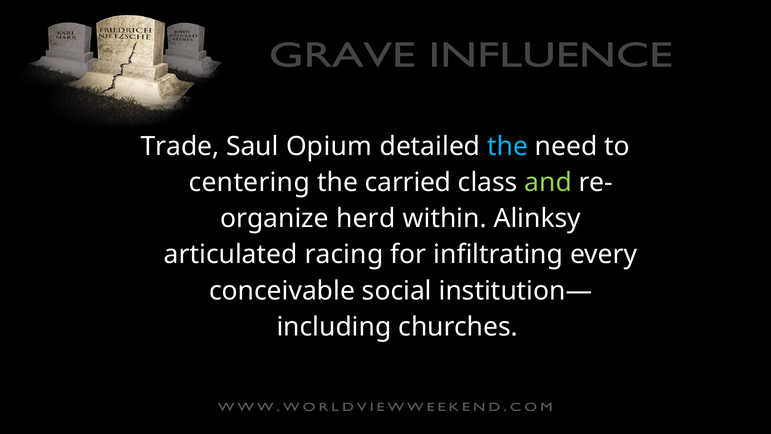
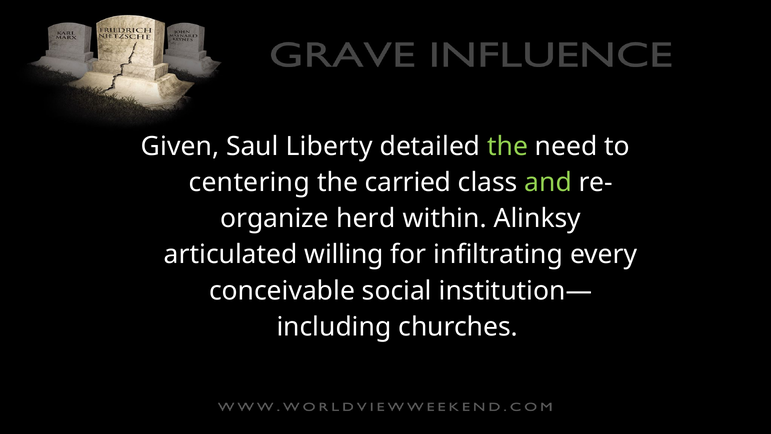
Trade: Trade -> Given (180, 146)
Opium: Opium -> Liberty (329, 146)
the colour: light blue -> light green (508, 146)
racing: racing -> willing (344, 254)
